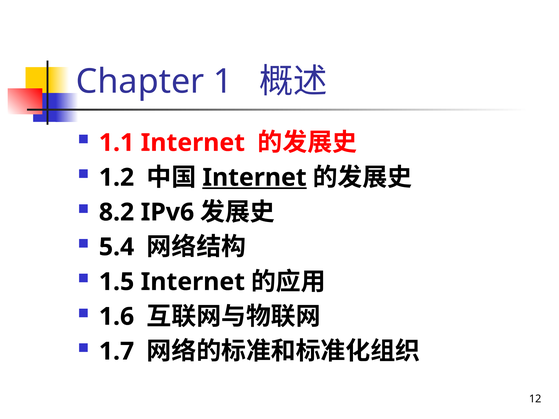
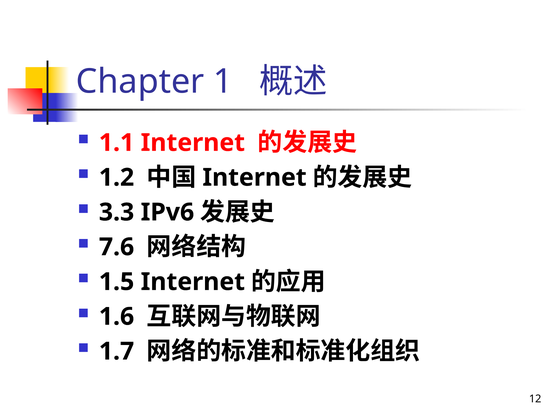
Internet underline: present -> none (255, 178)
8.2: 8.2 -> 3.3 (117, 212)
5.4: 5.4 -> 7.6 (117, 247)
